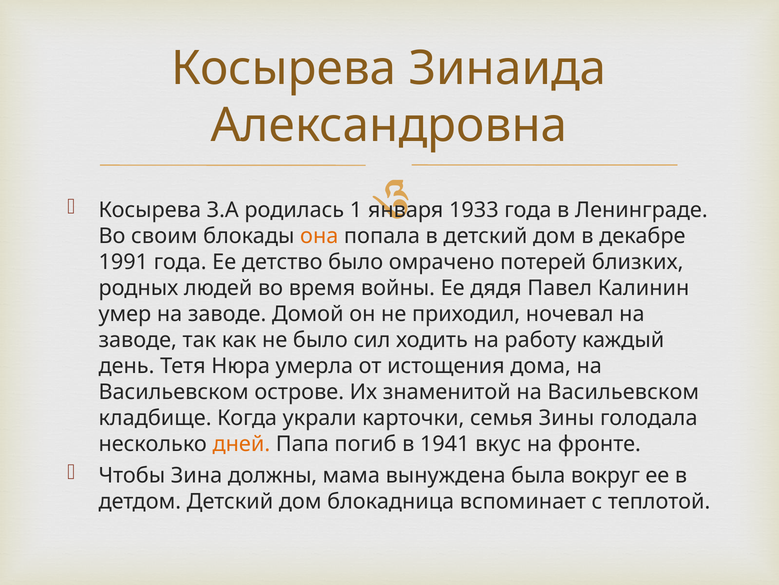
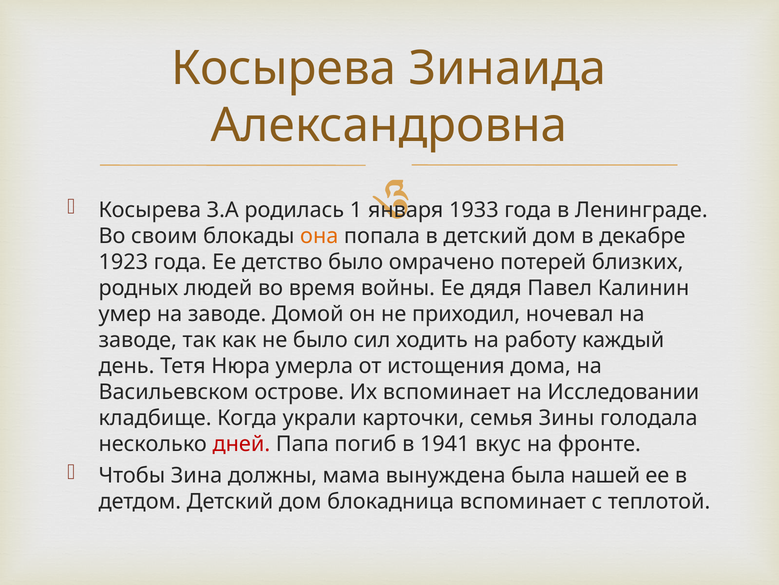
1991: 1991 -> 1923 (123, 262)
Их знаменитой: знаменитой -> вспоминает (447, 392)
Васильевском: Васильевском -> Исследовании (623, 392)
дней colour: orange -> red (241, 444)
вокруг: вокруг -> нашей (606, 475)
